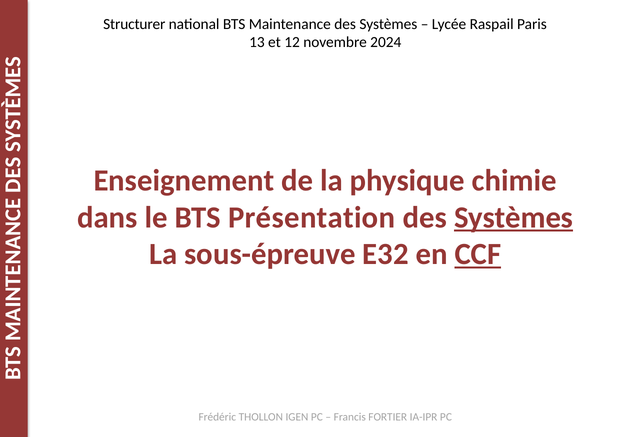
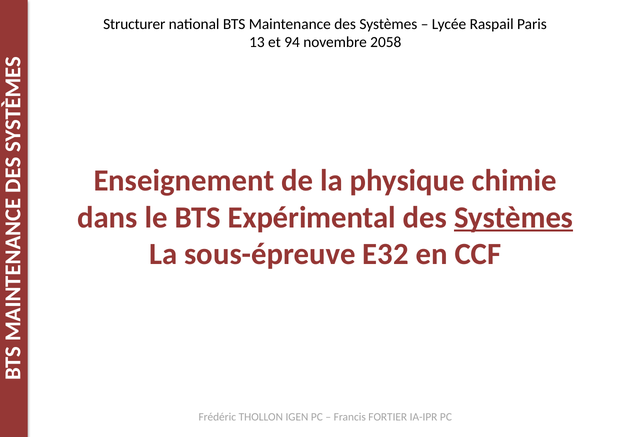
12: 12 -> 94 (292, 42)
2024: 2024 -> 2058 (386, 42)
Présentation: Présentation -> Expérimental (312, 217)
CCF underline: present -> none (478, 254)
